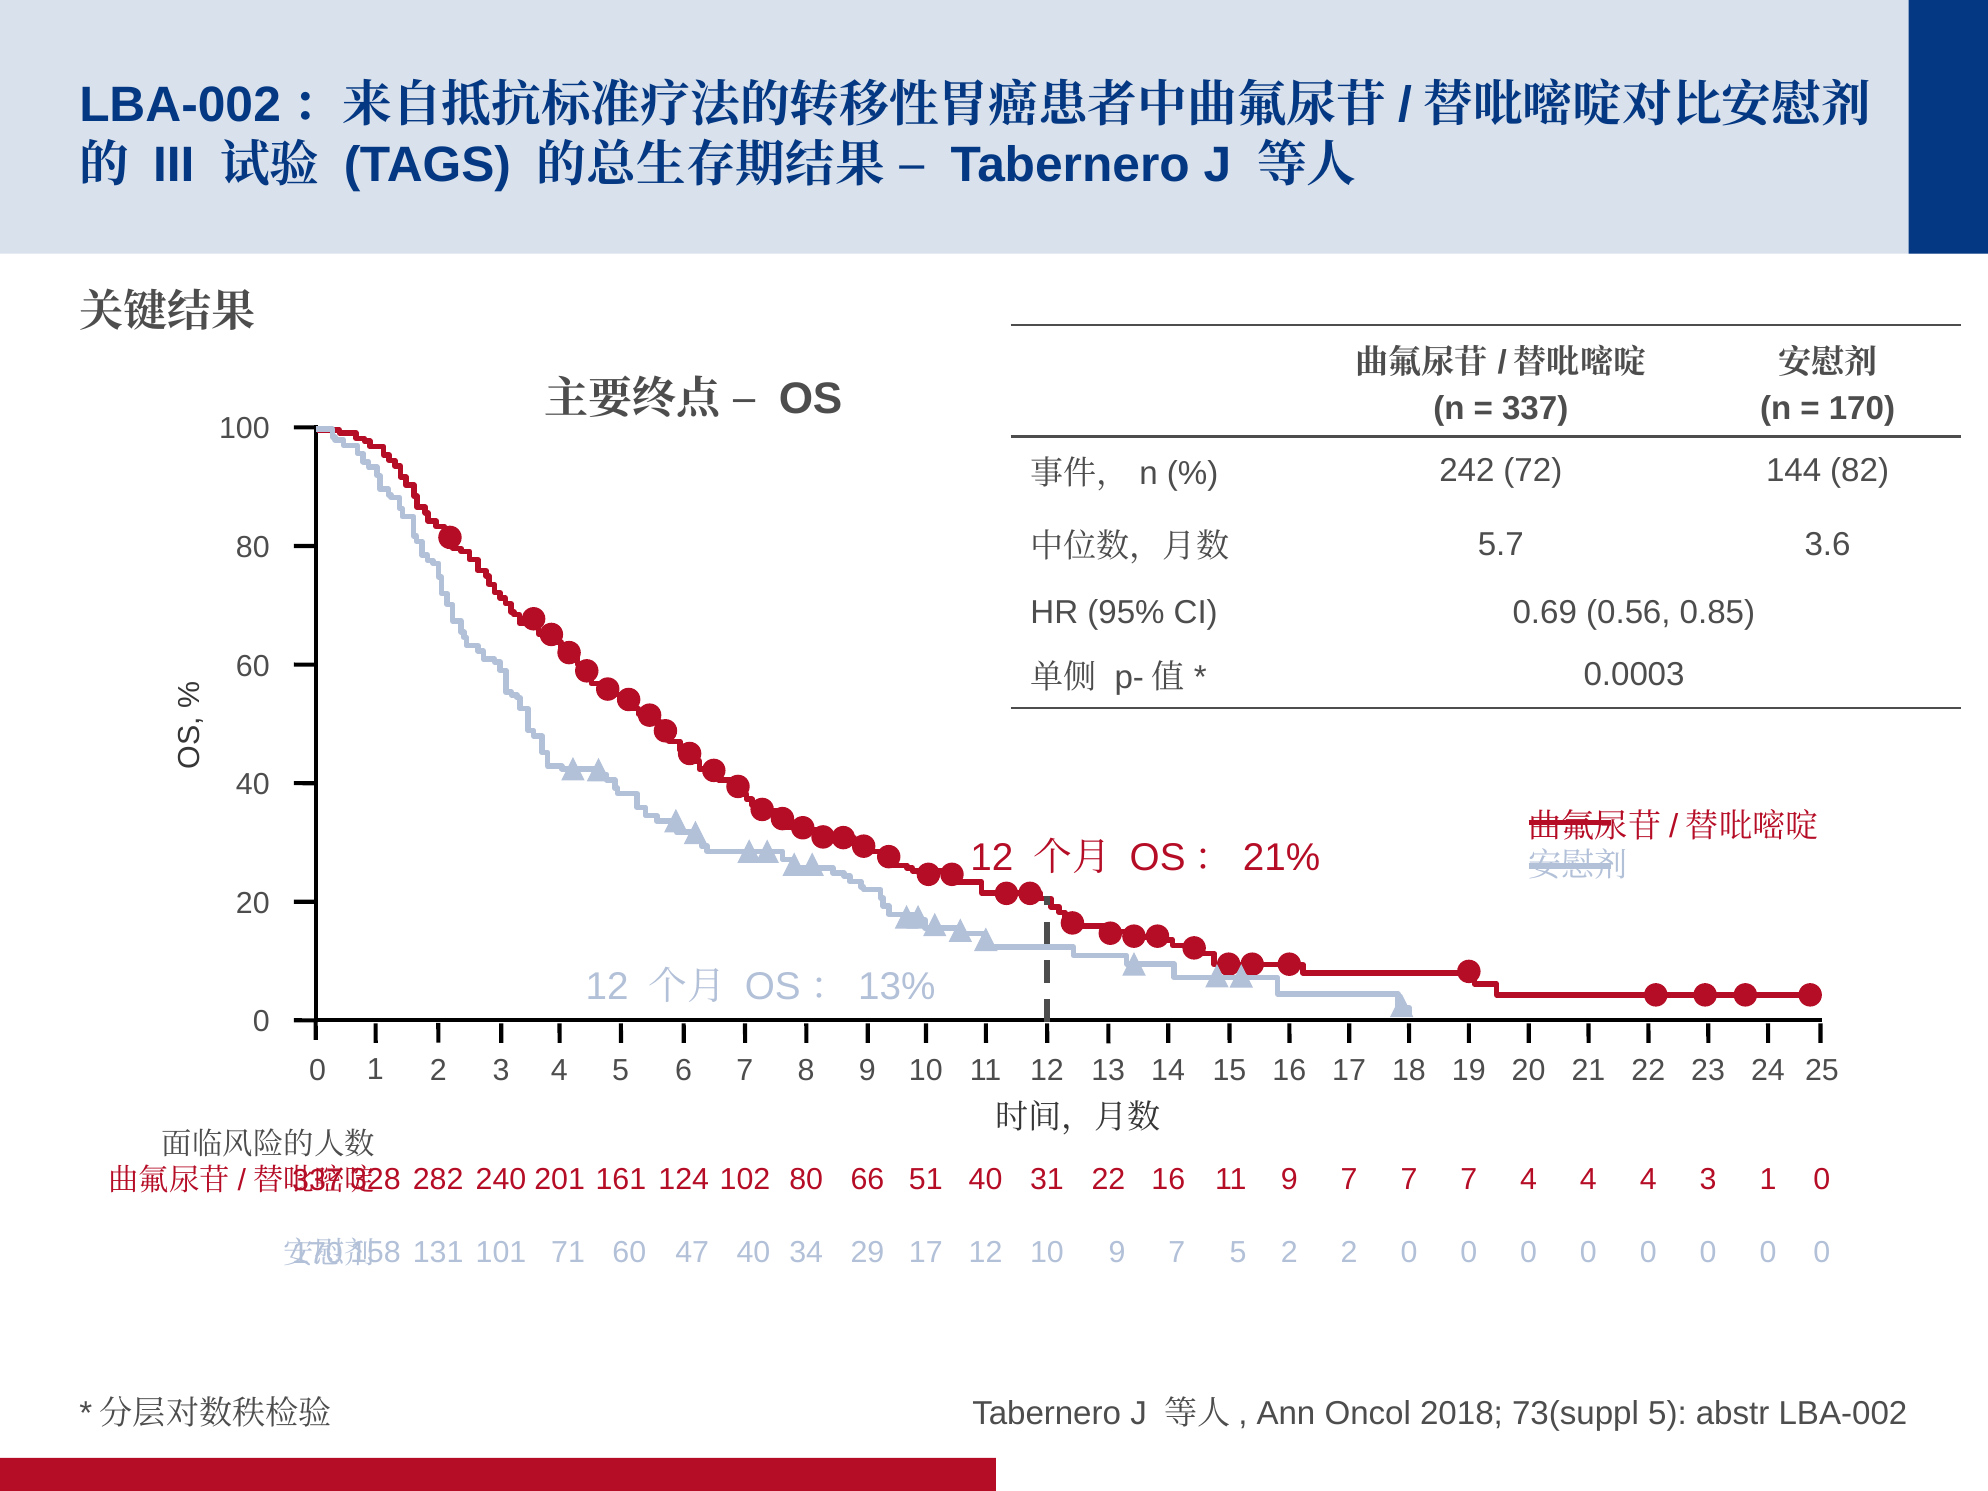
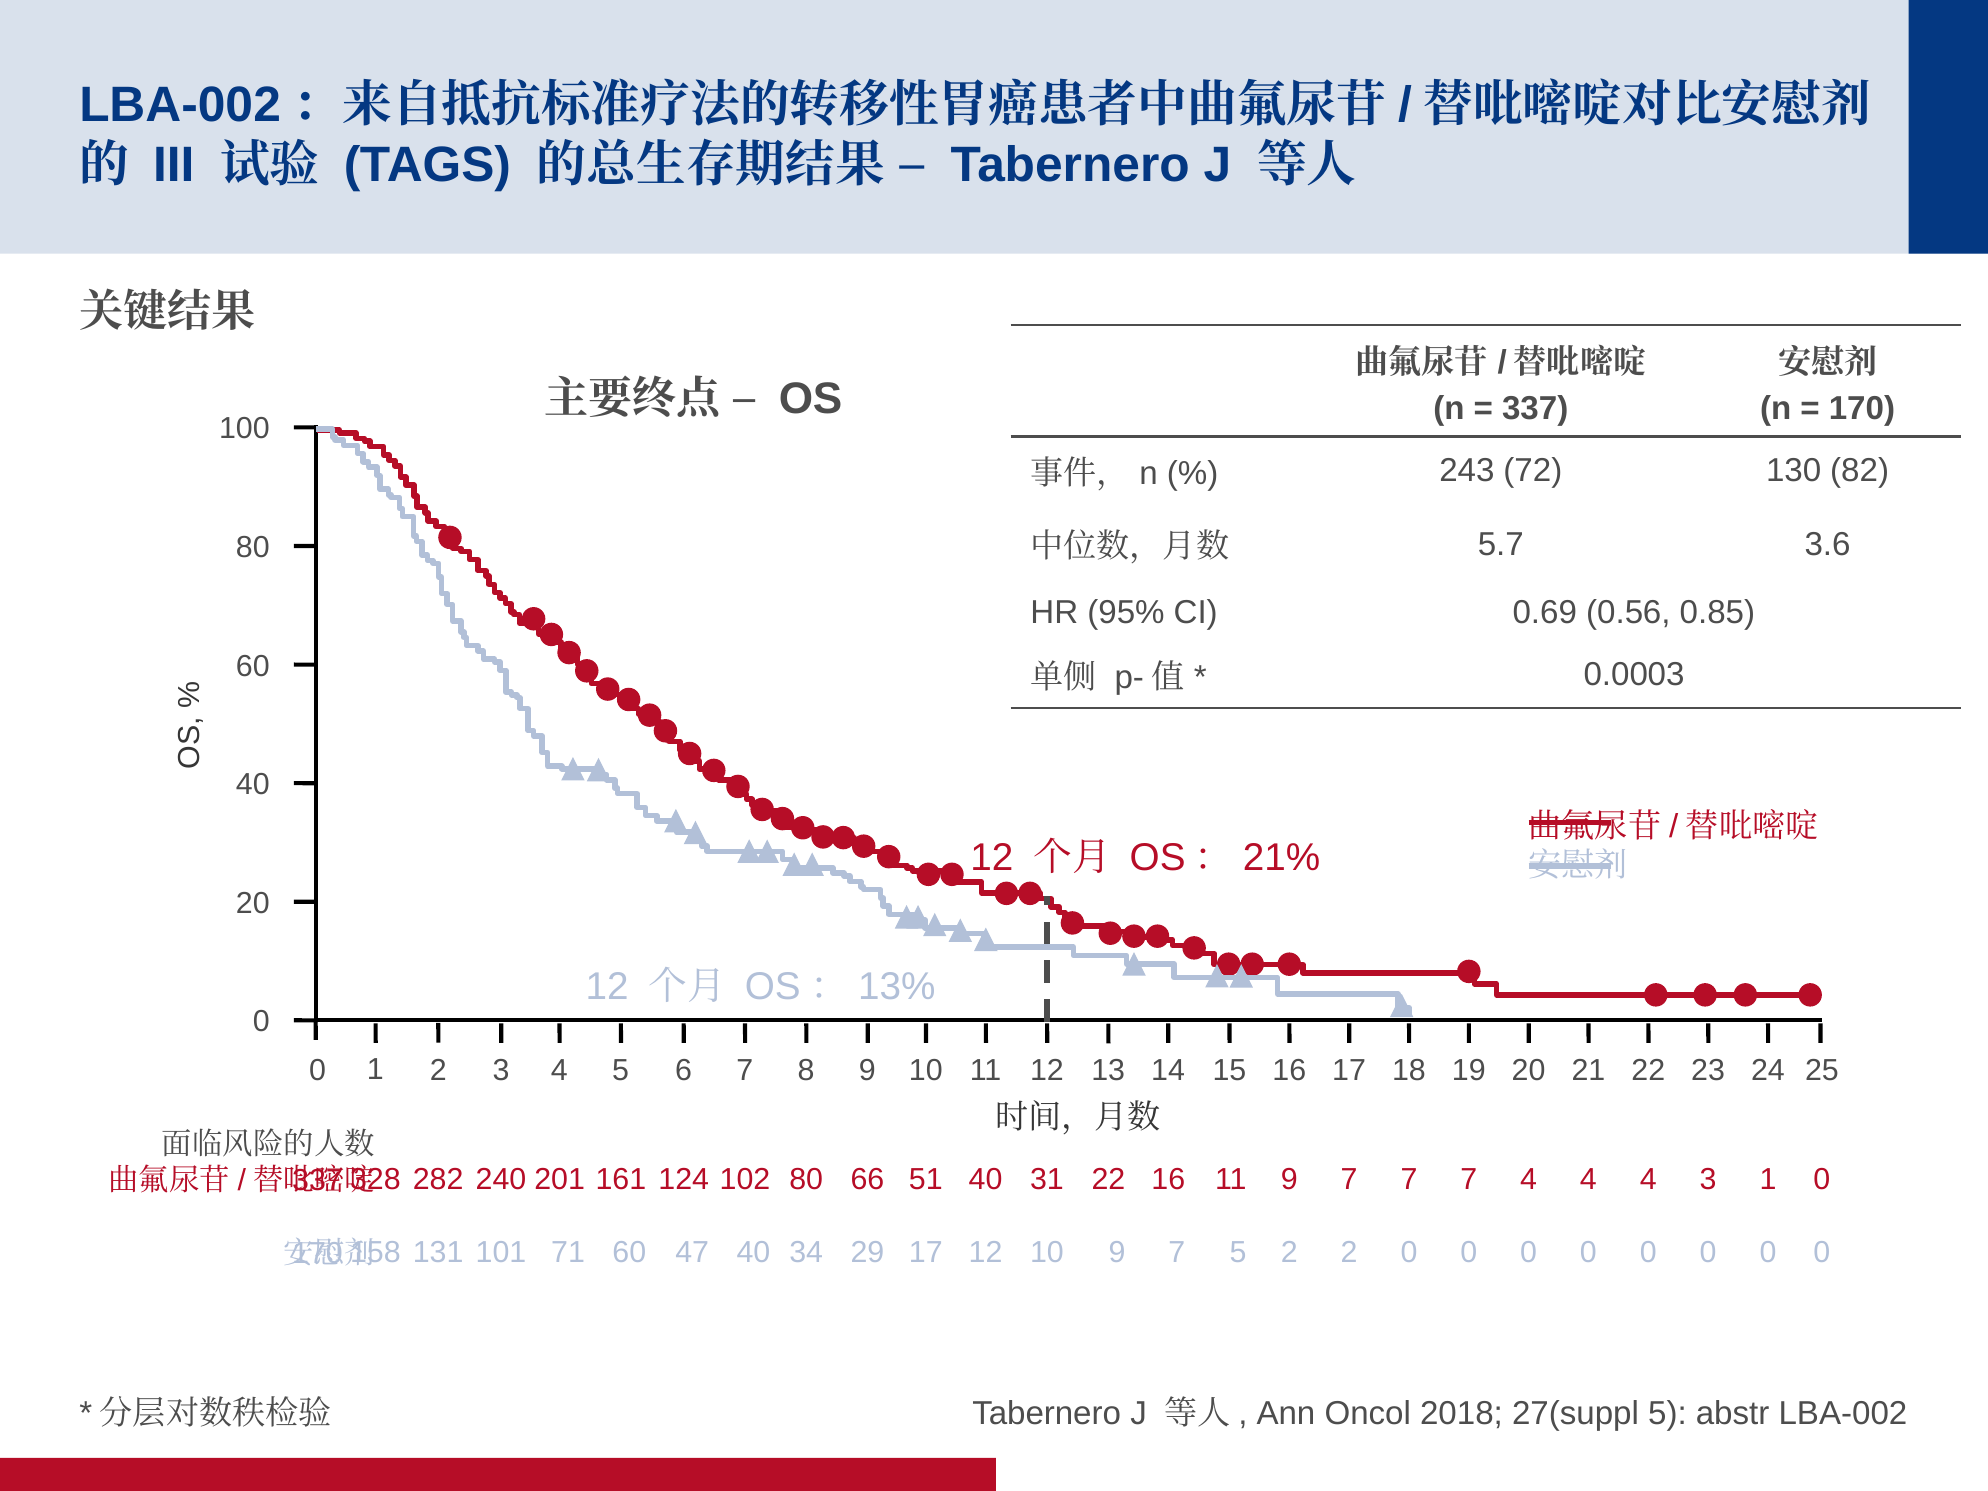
242: 242 -> 243 (1467, 471)
144: 144 -> 130 (1794, 471)
73(suppl: 73(suppl -> 27(suppl (1575, 1414)
